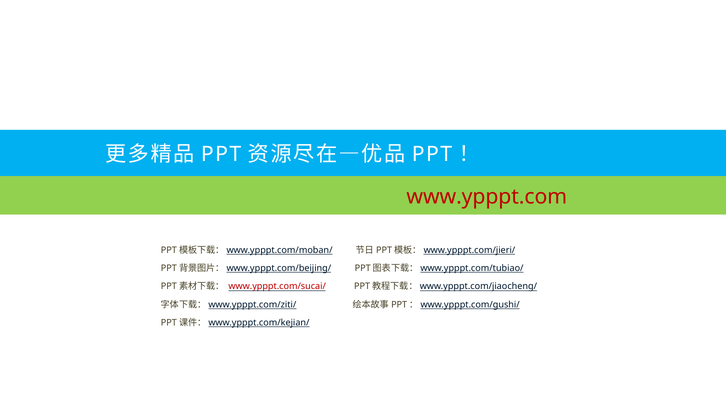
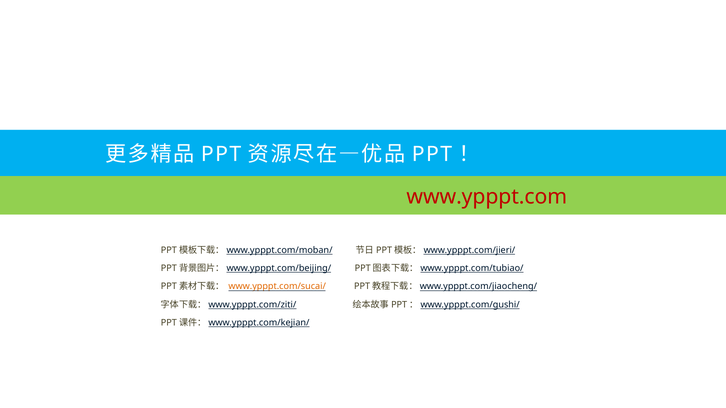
www.ypppt.com/sucai/ colour: red -> orange (277, 287)
